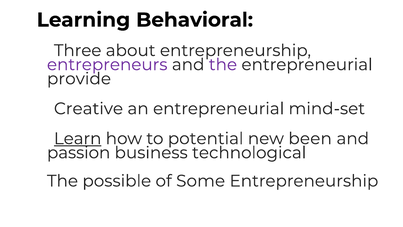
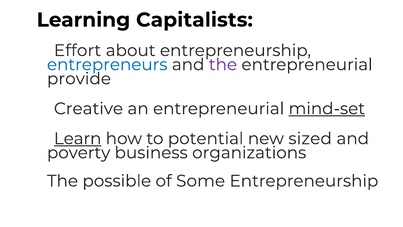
Behavioral: Behavioral -> Capitalists (194, 20)
Three: Three -> Effort (78, 50)
entrepreneurs colour: purple -> blue (107, 65)
mind-set underline: none -> present (327, 109)
been: been -> sized (310, 138)
passion: passion -> poverty (79, 153)
technological: technological -> organizations (249, 153)
